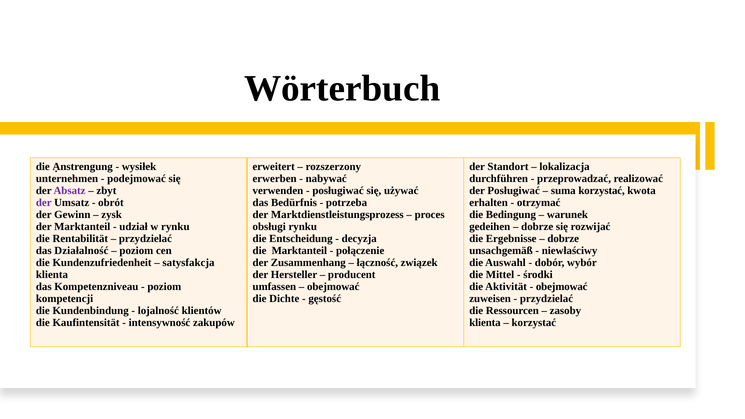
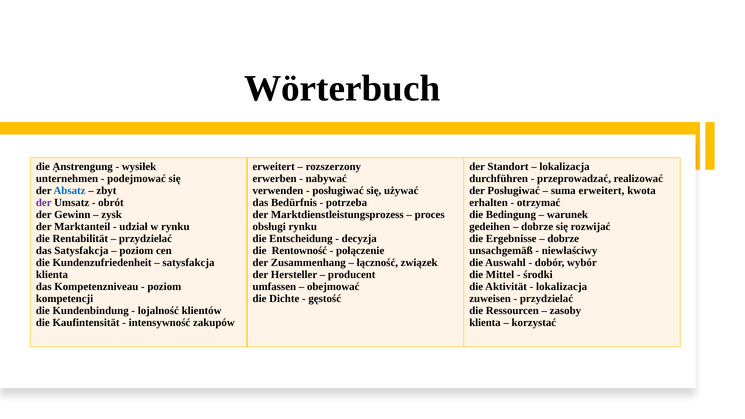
Absatz colour: purple -> blue (70, 191)
suma korzystać: korzystać -> erweitert (601, 191)
das Działalność: Działalność -> Satysfakcja (81, 251)
die Marktanteil: Marktanteil -> Rentowność (299, 251)
obejmować: obejmować -> lokalizacja (562, 287)
